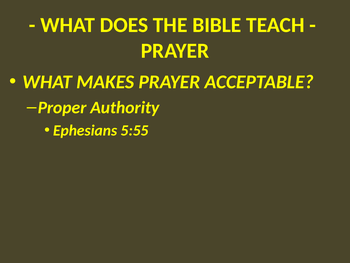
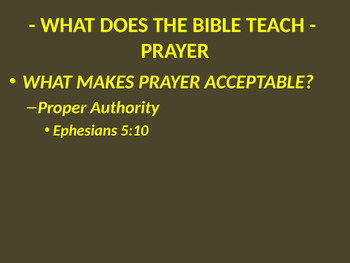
5:55: 5:55 -> 5:10 (135, 130)
